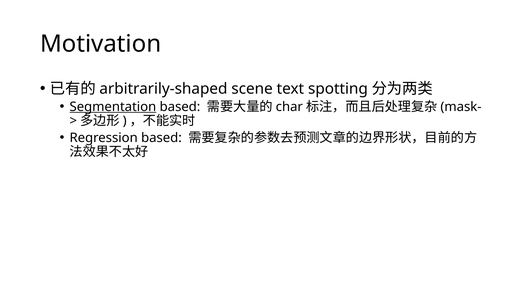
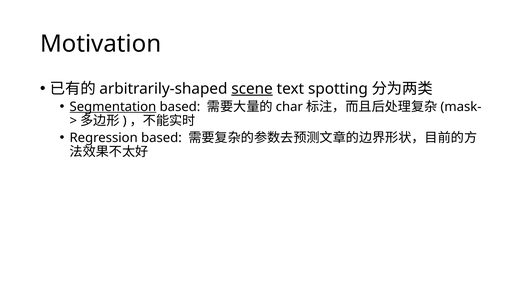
scene underline: none -> present (252, 89)
